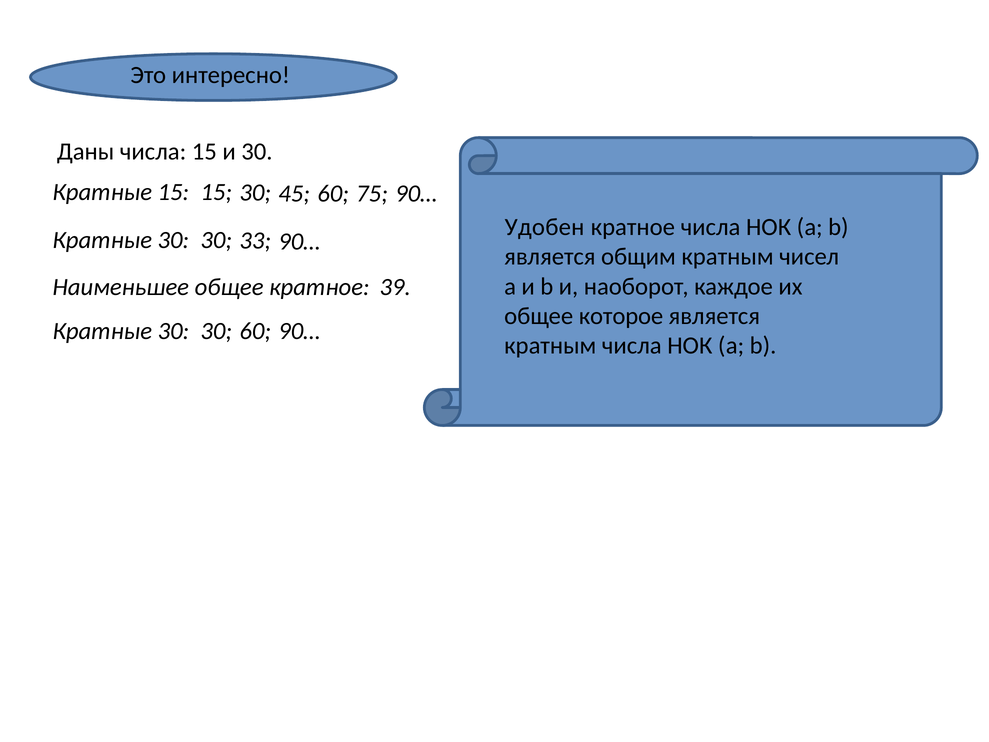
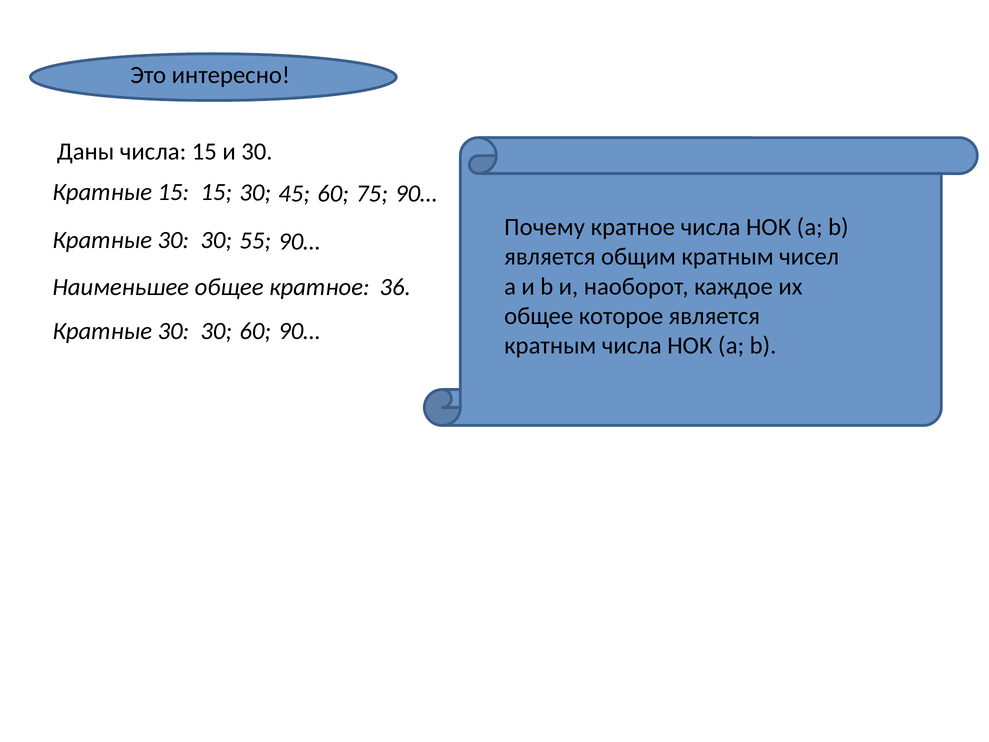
Удобен: Удобен -> Почему (545, 227)
33: 33 -> 55 (255, 240)
39: 39 -> 36 (395, 287)
